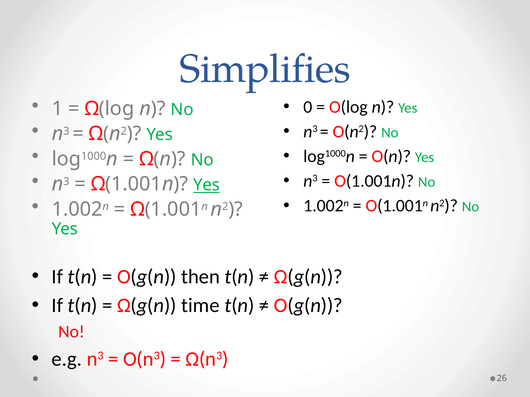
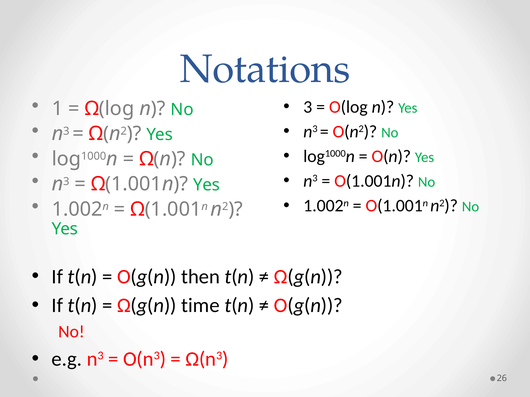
Simplifies: Simplifies -> Notations (265, 69)
0: 0 -> 3 (308, 107)
Yes underline: present -> none (206, 185)
